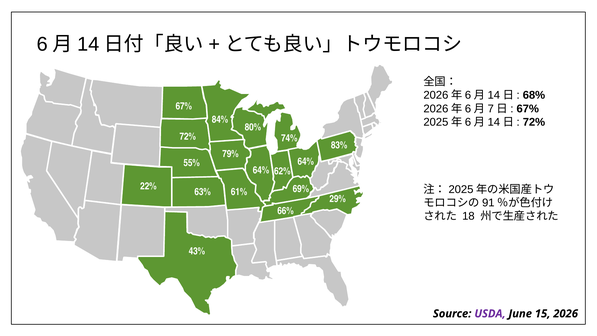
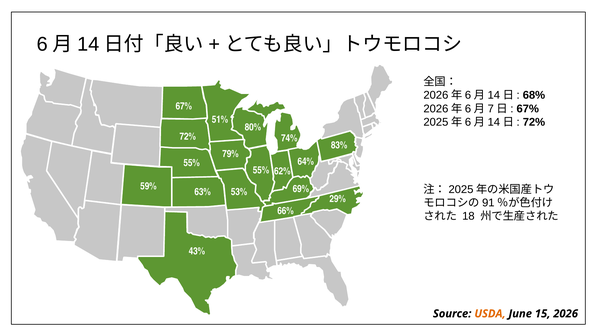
84%: 84% -> 51% (220, 120)
64%: 64% -> 55% (261, 170)
22%: 22% -> 59% (148, 186)
61%: 61% -> 53% (239, 192)
USDA colour: purple -> orange (490, 314)
